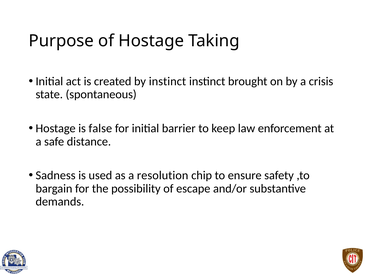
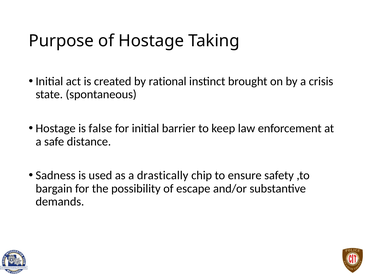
by instinct: instinct -> rational (168, 81)
resolution: resolution -> drastically (163, 175)
